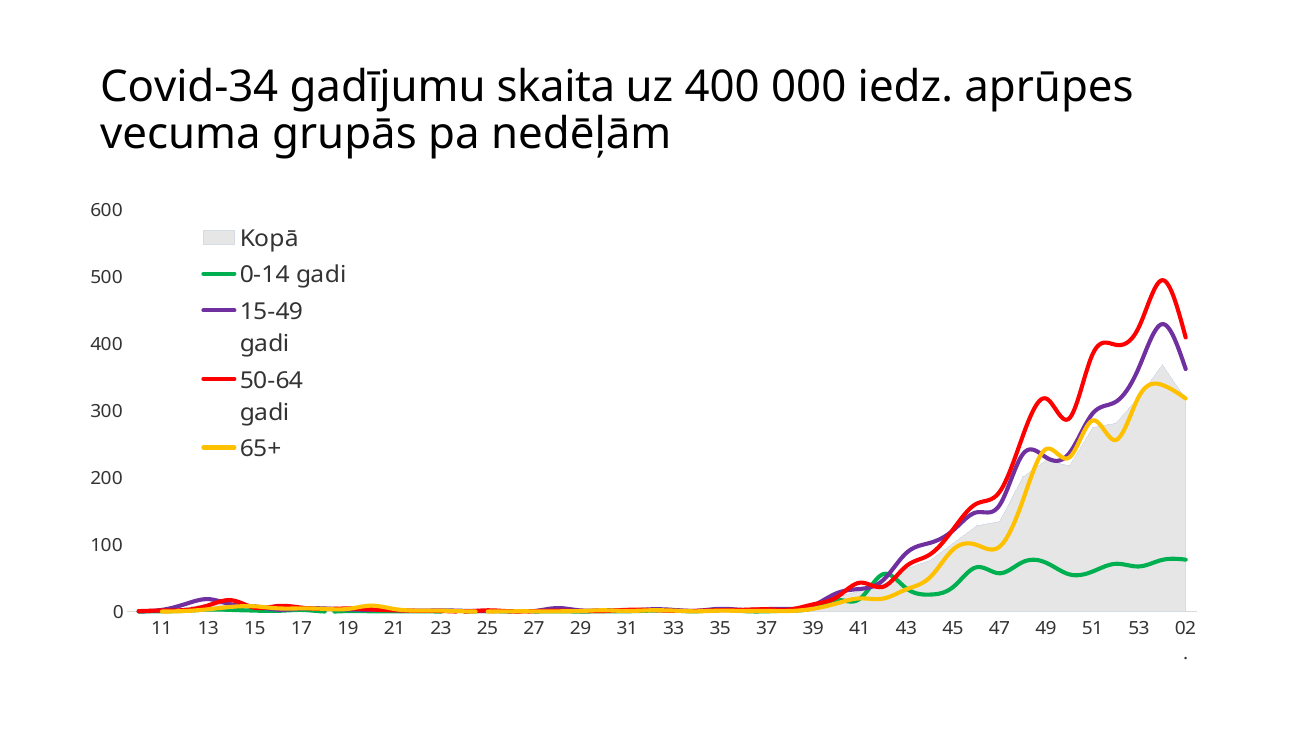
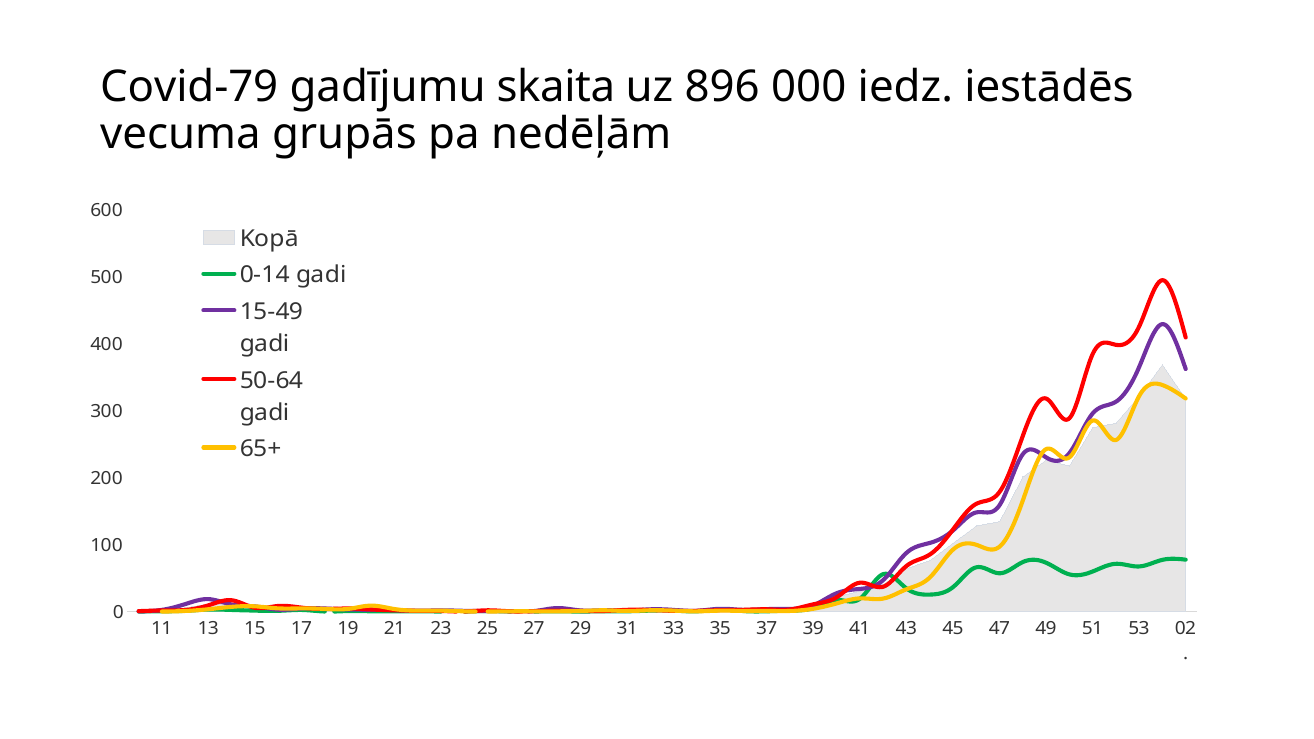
Covid-34: Covid-34 -> Covid-79 (189, 87)
uz 400: 400 -> 896 (722, 87)
aprūpes: aprūpes -> iestādēs (1049, 87)
